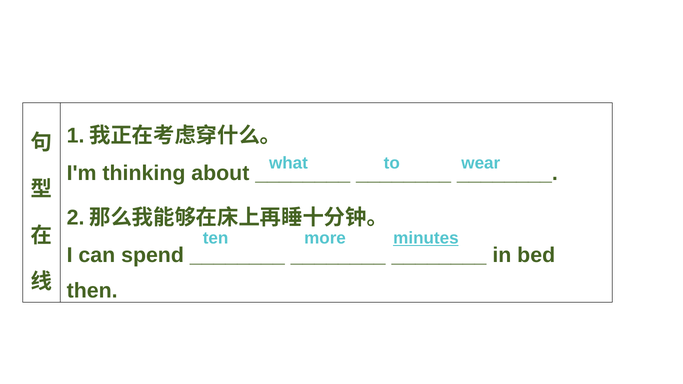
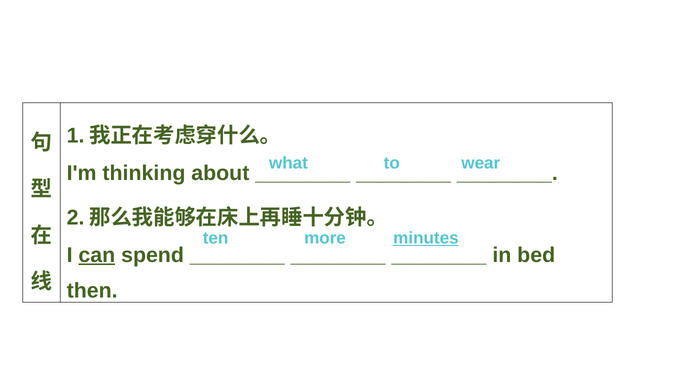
can underline: none -> present (97, 255)
